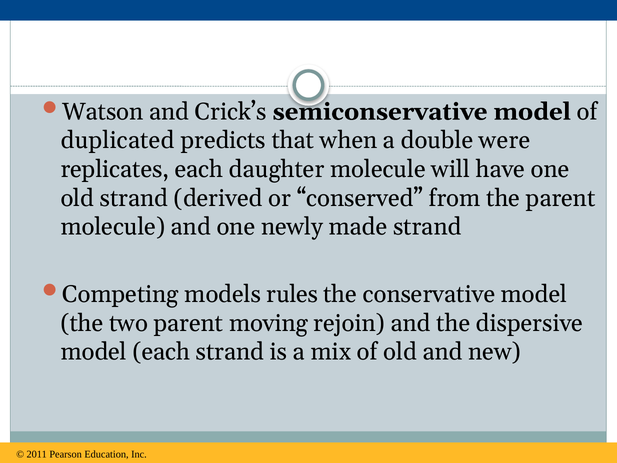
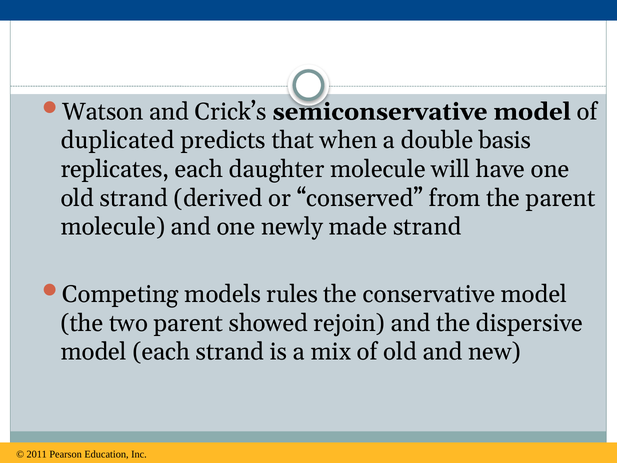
were: were -> basis (505, 140)
moving: moving -> showed (268, 323)
